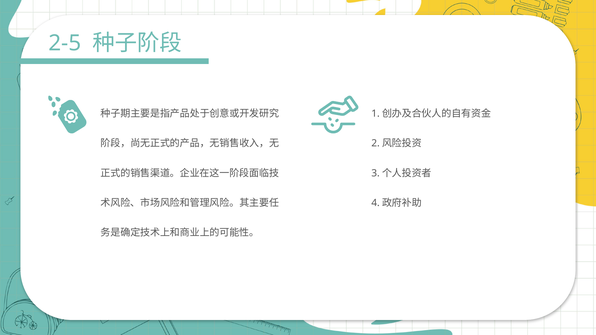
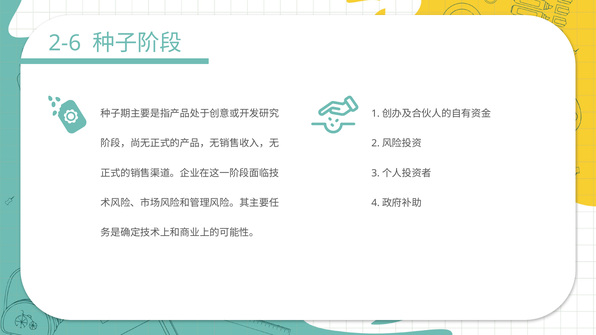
2-5: 2-5 -> 2-6 (65, 43)
